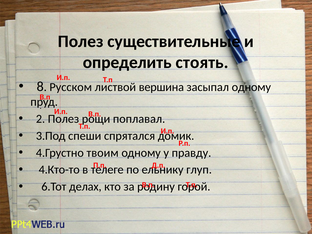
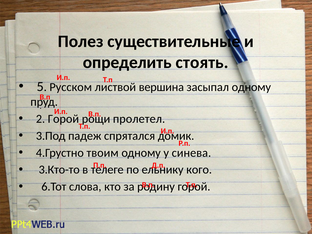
8: 8 -> 5 (40, 86)
2 Полез: Полез -> Горой (63, 119)
поплавал: поплавал -> пролетел (139, 119)
спеши: спеши -> падеж (85, 136)
правду: правду -> синева (191, 153)
4.Кто-то: 4.Кто-то -> 3.Кто-то (59, 170)
глуп: глуп -> кого (199, 170)
делах: делах -> слова (85, 187)
